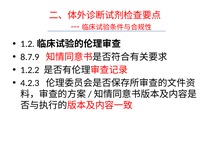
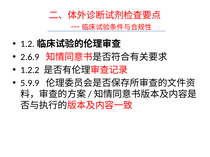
8.7.9: 8.7.9 -> 2.6.9 (30, 57)
4.2.3: 4.2.3 -> 5.9.9 (30, 83)
